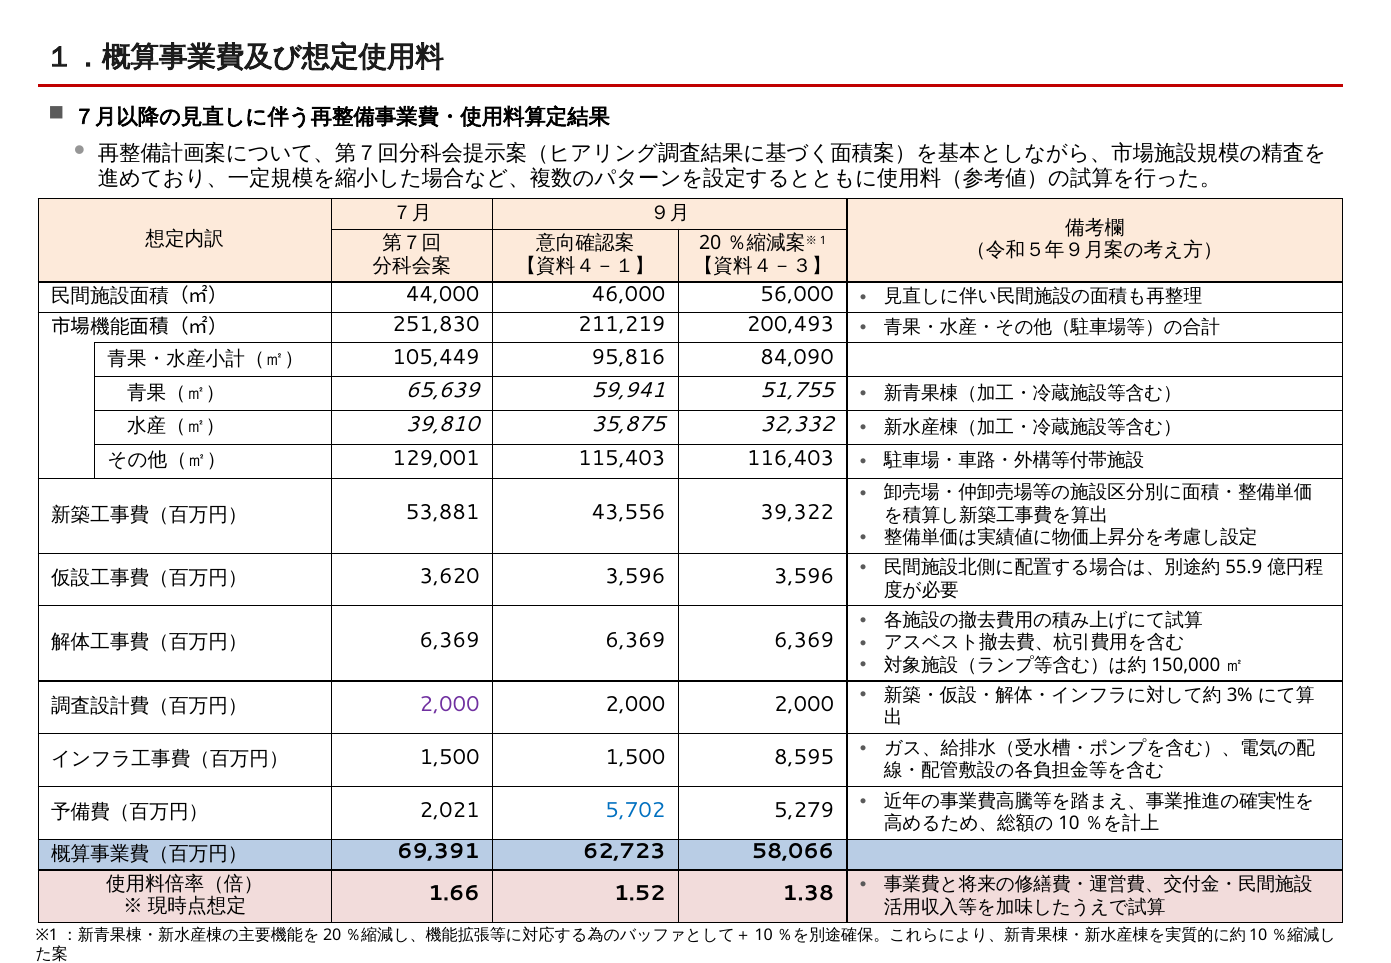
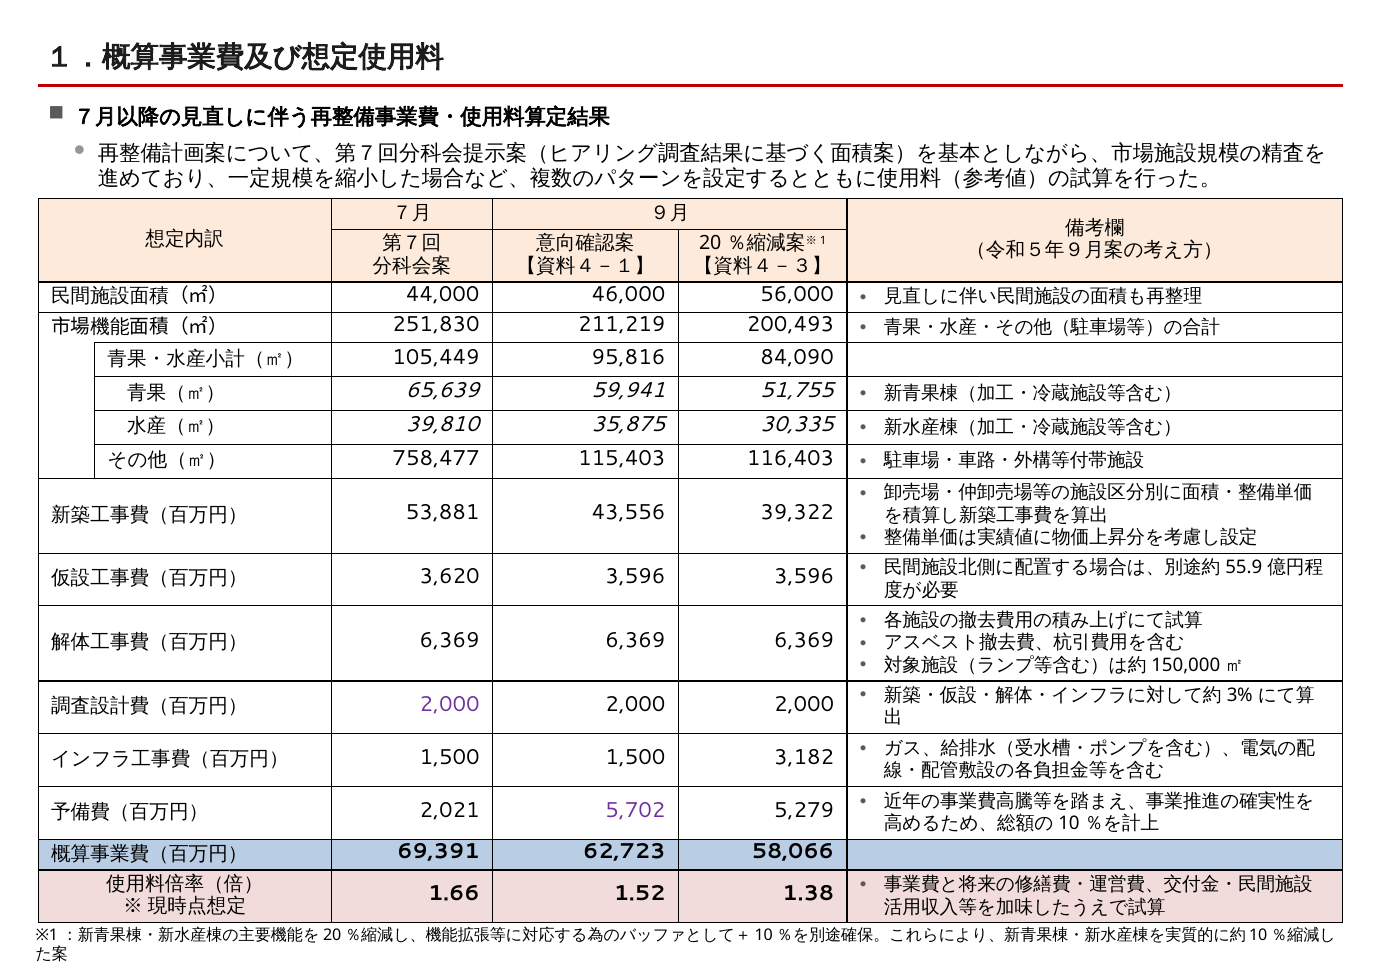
32,332: 32,332 -> 30,335 (797, 425)
129,001: 129,001 -> 758,477 (436, 458)
8,595: 8,595 -> 3,182 (804, 757)
5,702 colour: blue -> purple (635, 810)
